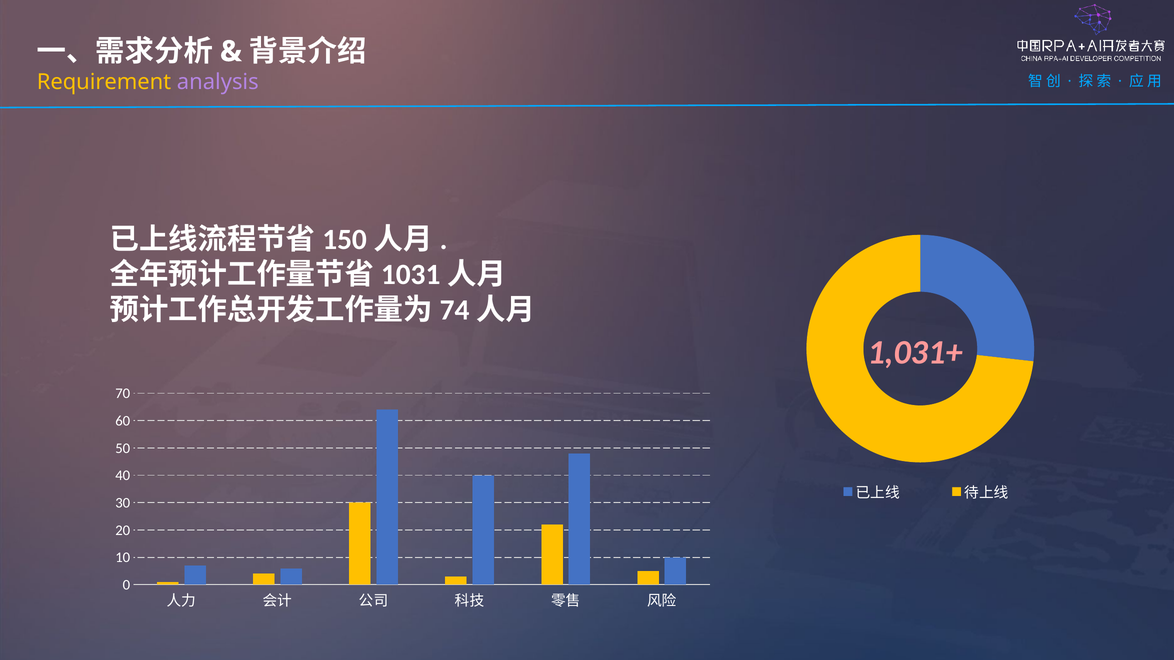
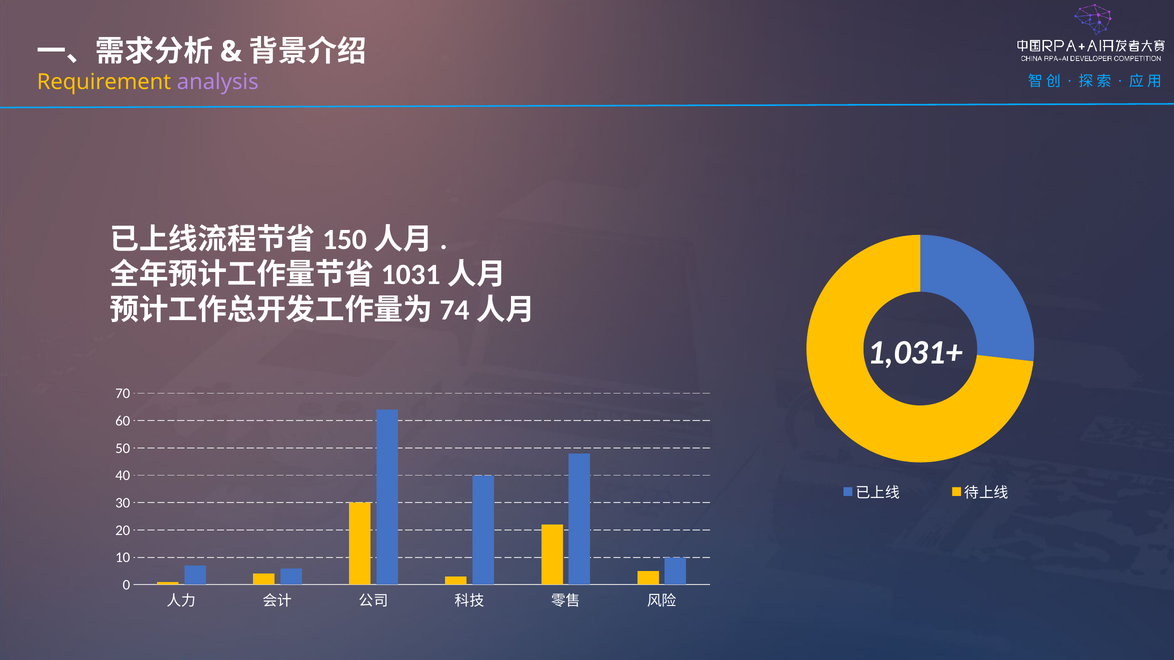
1,031+ colour: pink -> white (915, 353)
